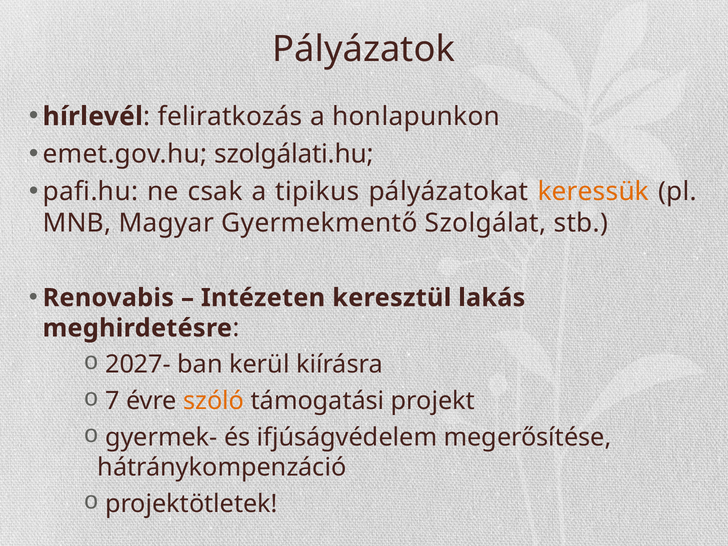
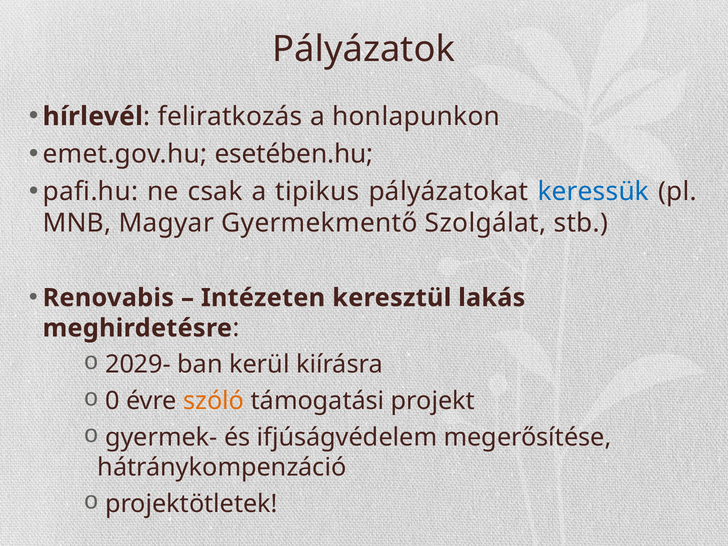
szolgálati.hu: szolgálati.hu -> esetében.hu (294, 154)
keressük colour: orange -> blue (593, 192)
2027-: 2027- -> 2029- (138, 365)
7: 7 -> 0 (112, 401)
